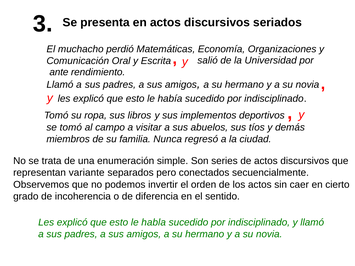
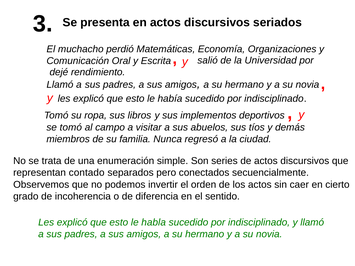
ante: ante -> dejé (59, 72)
variante: variante -> contado (87, 173)
